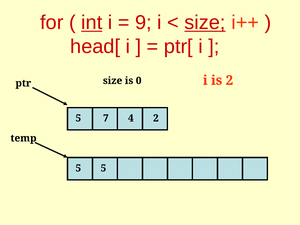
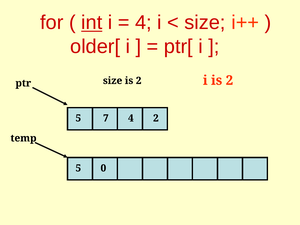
9: 9 -> 4 (143, 23)
size underline: present -> none (205, 23)
head[: head[ -> older[ (95, 47)
size is 0: 0 -> 2 (139, 81)
5 5: 5 -> 0 (103, 168)
